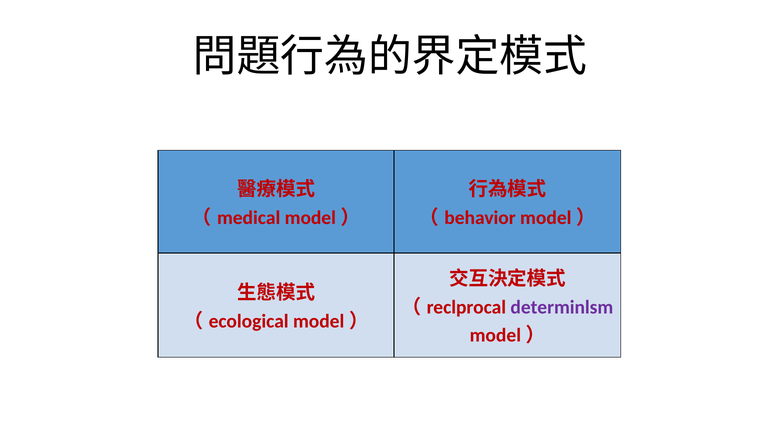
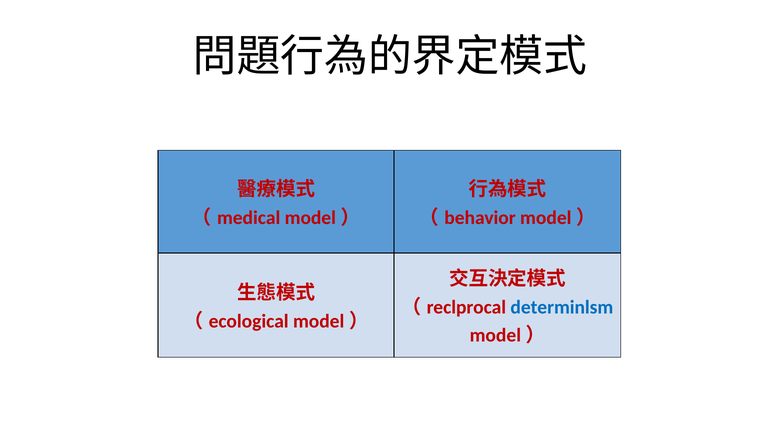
determinlsm colour: purple -> blue (562, 307)
